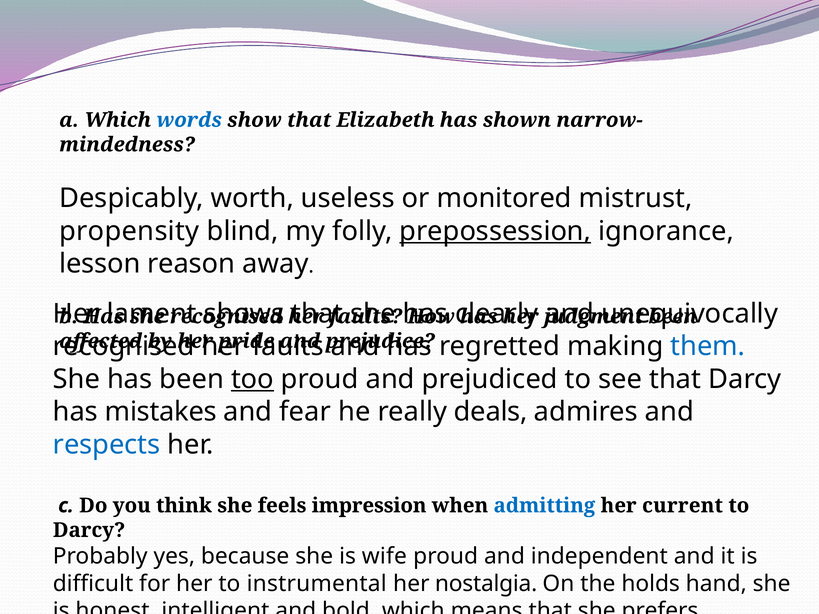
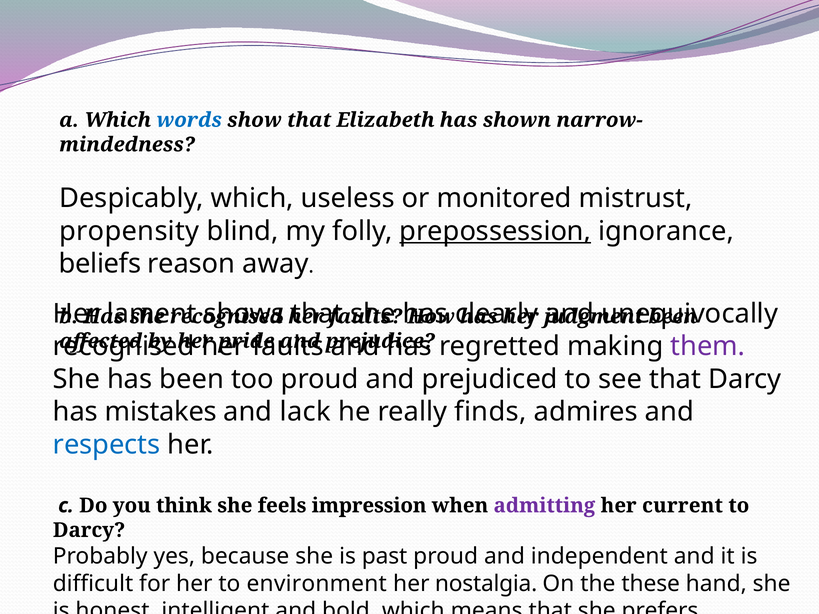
Despicably worth: worth -> which (252, 198)
lesson: lesson -> beliefs (100, 264)
them colour: blue -> purple (708, 347)
too underline: present -> none (252, 379)
fear: fear -> lack (305, 412)
deals: deals -> finds (490, 412)
admitting colour: blue -> purple (544, 506)
wife: wife -> past (385, 556)
instrumental: instrumental -> environment (317, 584)
holds: holds -> these (651, 584)
